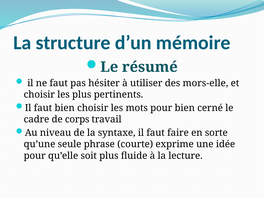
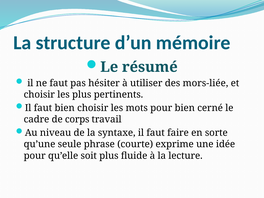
mors-elle: mors-elle -> mors-liée (205, 83)
